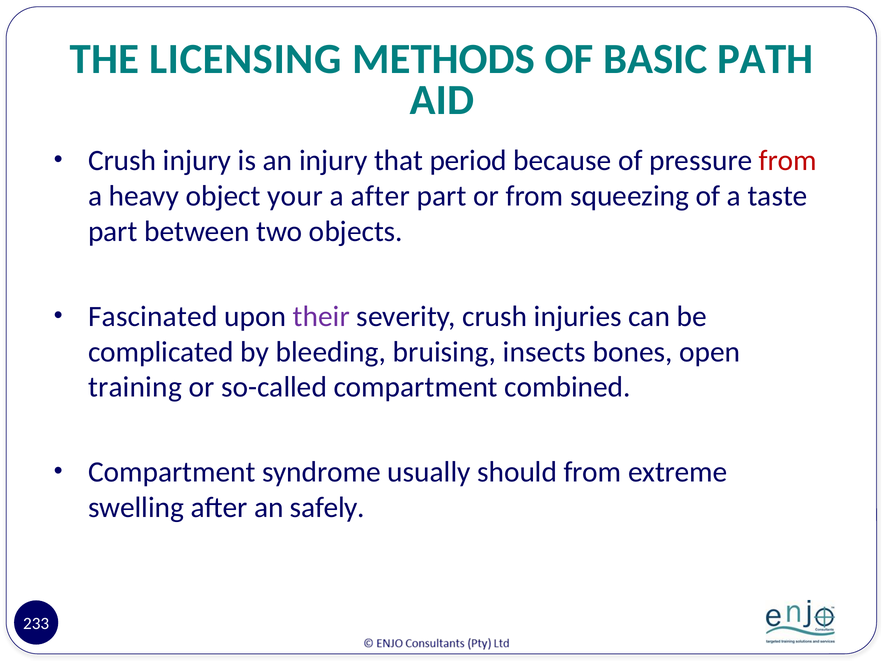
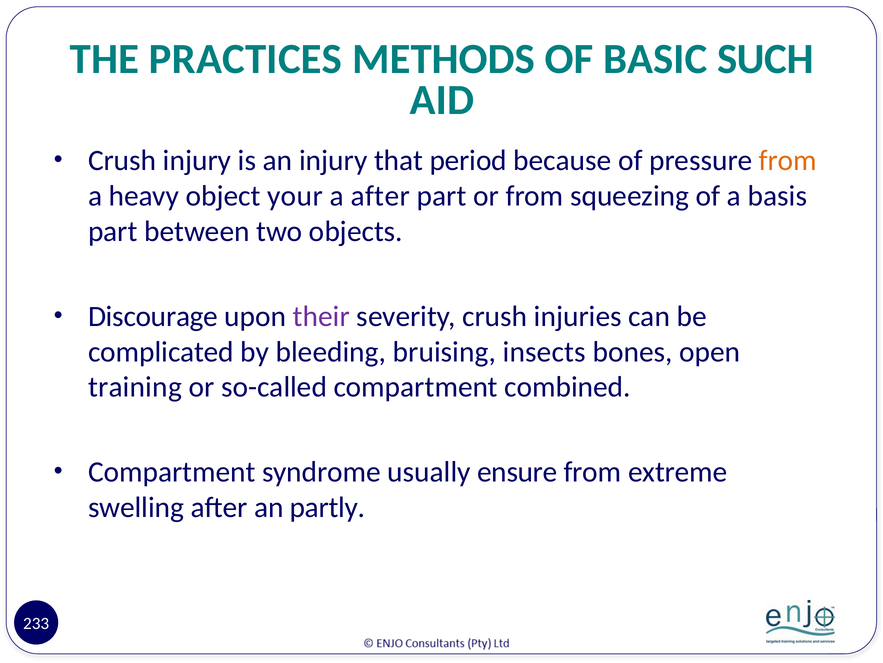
LICENSING: LICENSING -> PRACTICES (246, 59)
PATH: PATH -> SUCH (765, 59)
from colour: red -> orange (788, 161)
taste: taste -> basis (777, 196)
Fascinated: Fascinated -> Discourage (153, 316)
should: should -> ensure (517, 472)
safely: safely -> partly (327, 507)
